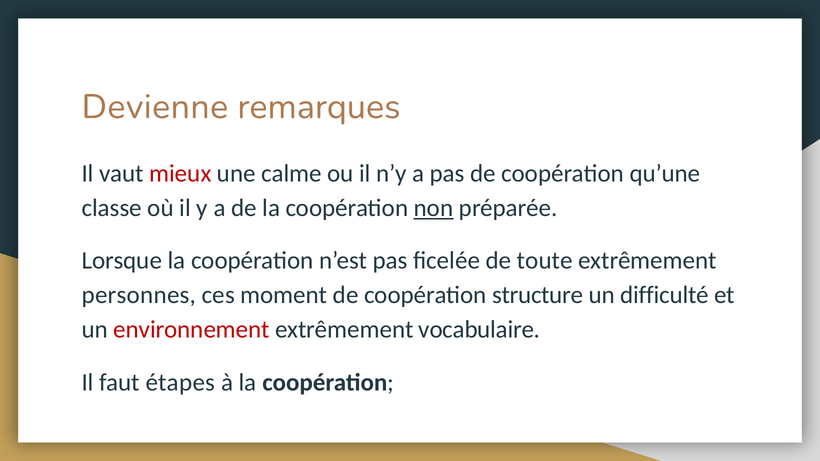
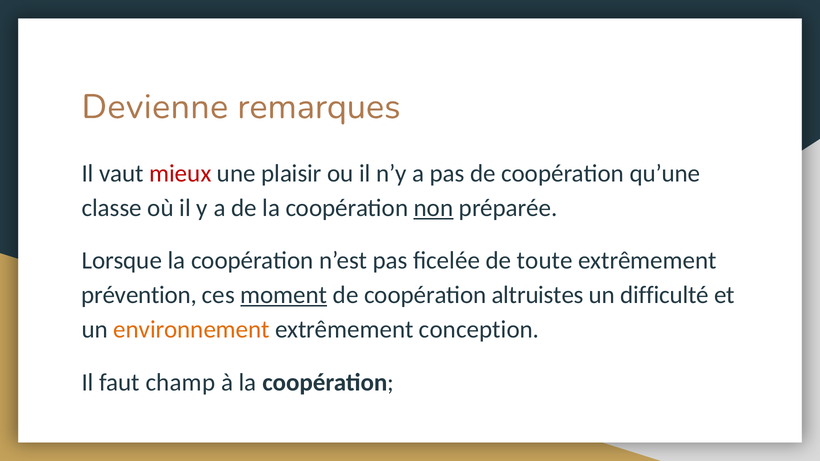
calme: calme -> plaisir (292, 173)
personnes: personnes -> prévention (139, 295)
moment underline: none -> present (284, 295)
structure: structure -> altruistes (538, 295)
environnement colour: red -> orange (192, 330)
vocabulaire: vocabulaire -> conception (479, 330)
étapes: étapes -> champ (180, 383)
